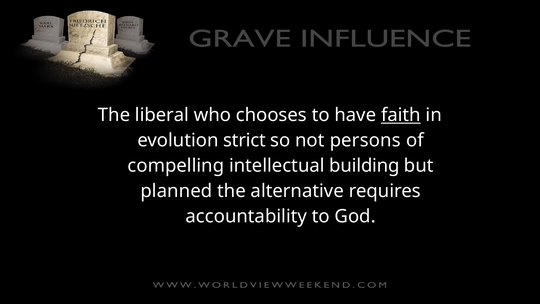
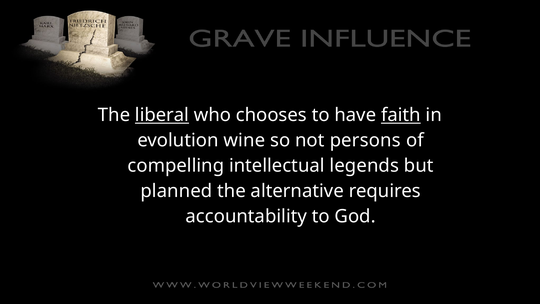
liberal underline: none -> present (162, 115)
strict: strict -> wine (244, 140)
building: building -> legends (364, 166)
